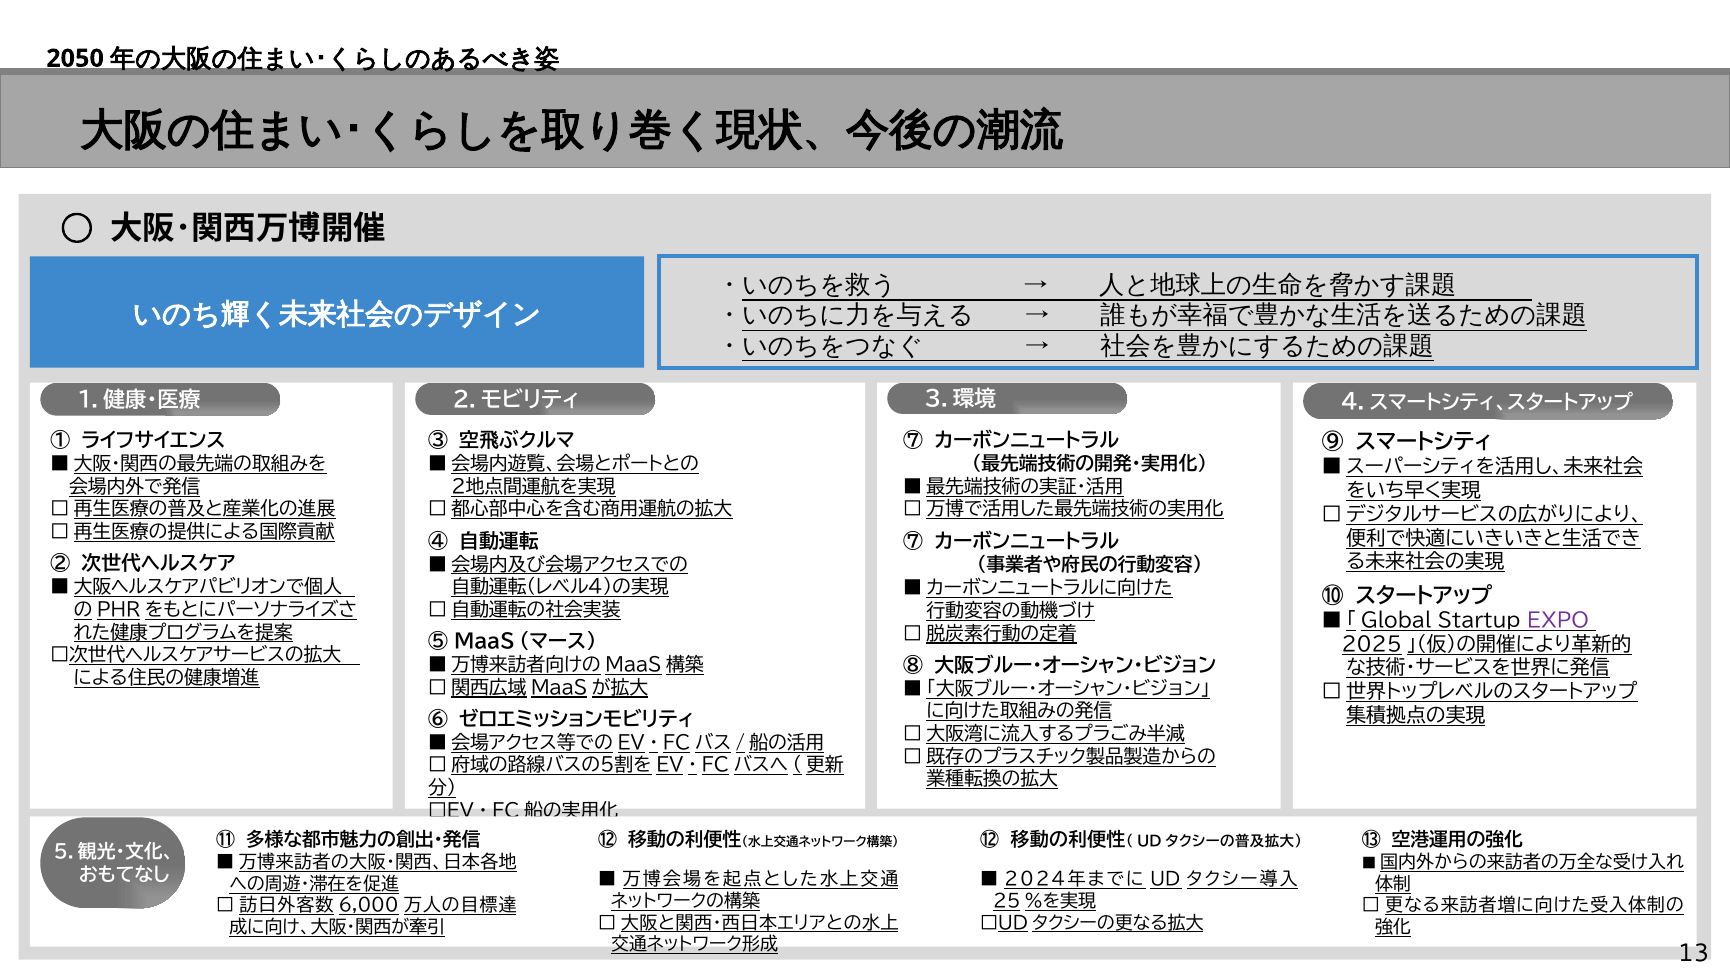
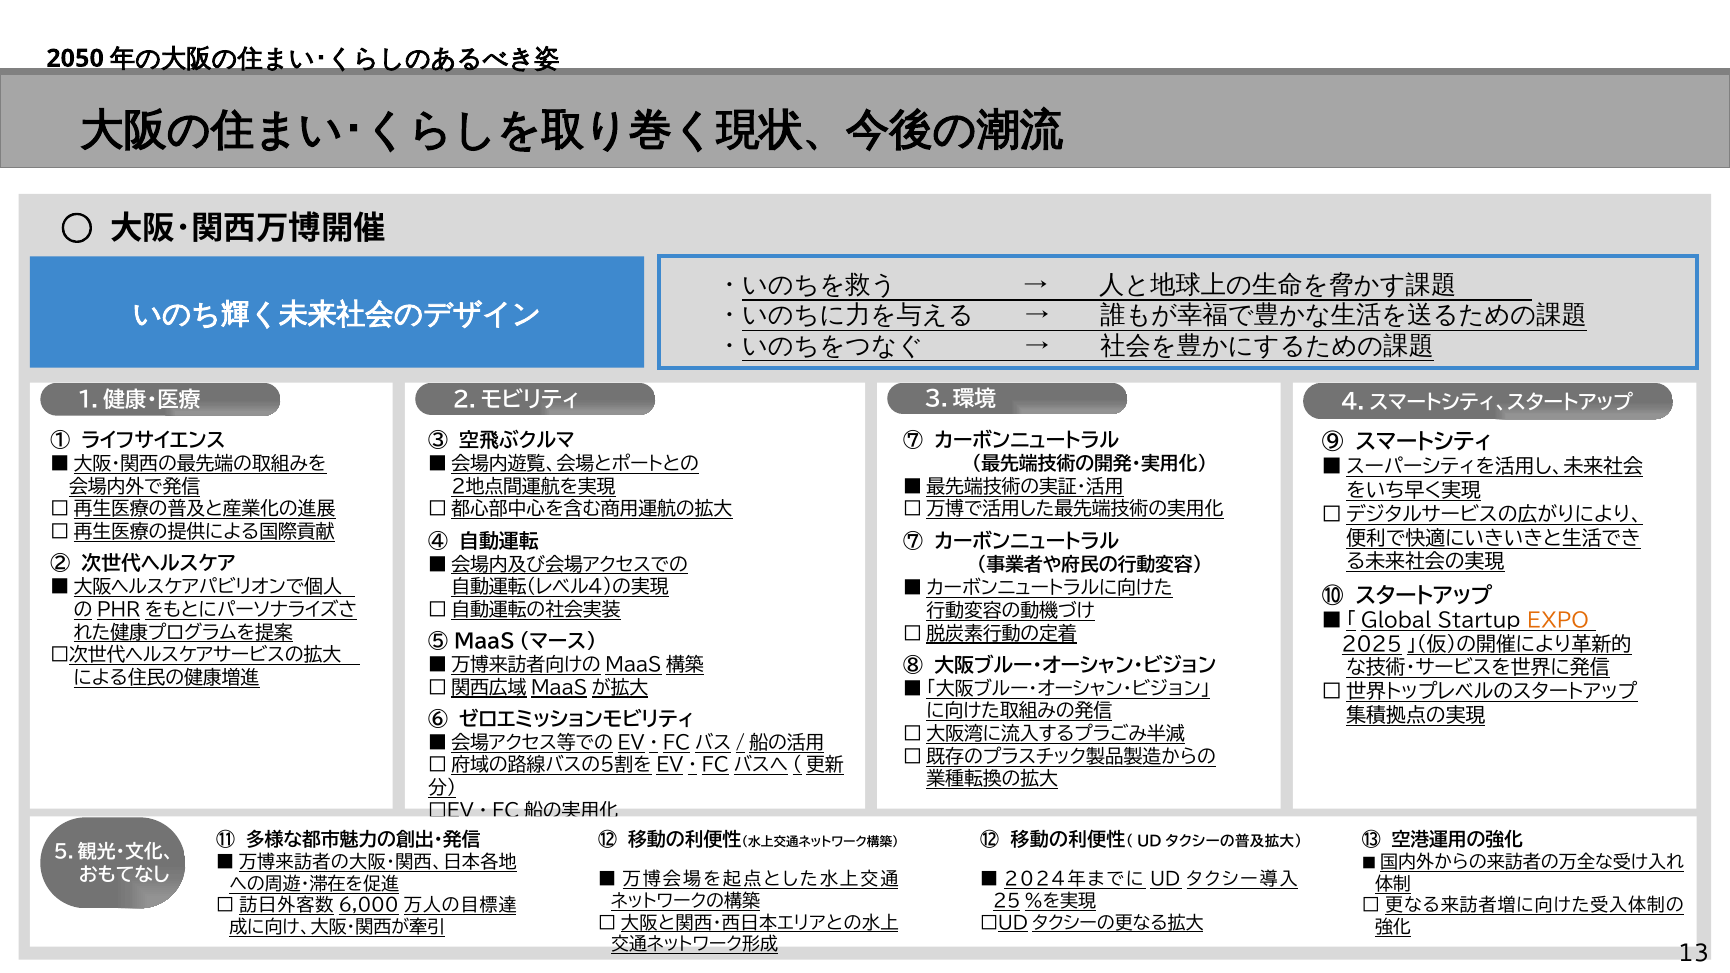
EXPO colour: purple -> orange (1558, 621)
